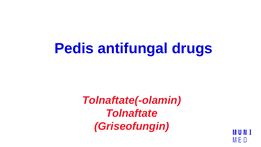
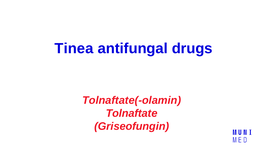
Pedis: Pedis -> Tinea (74, 48)
